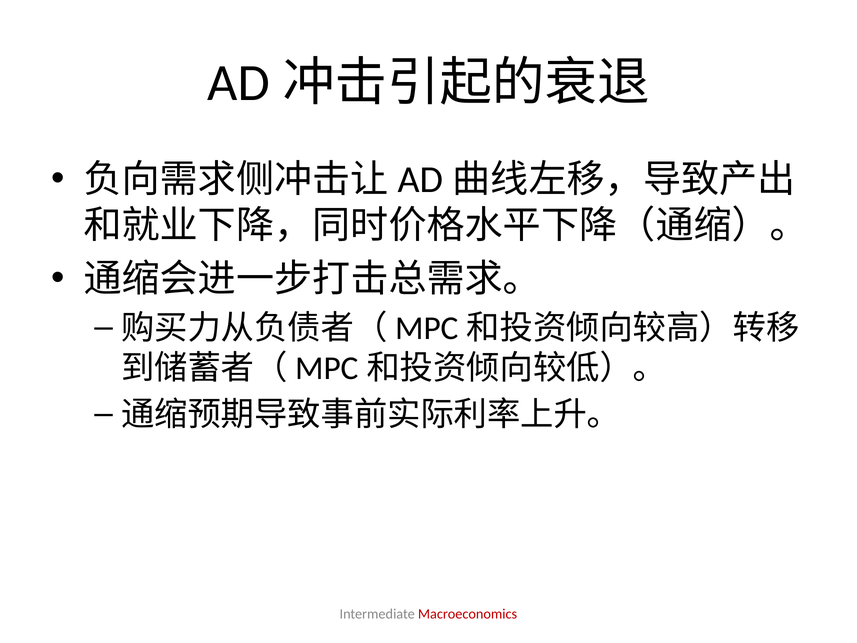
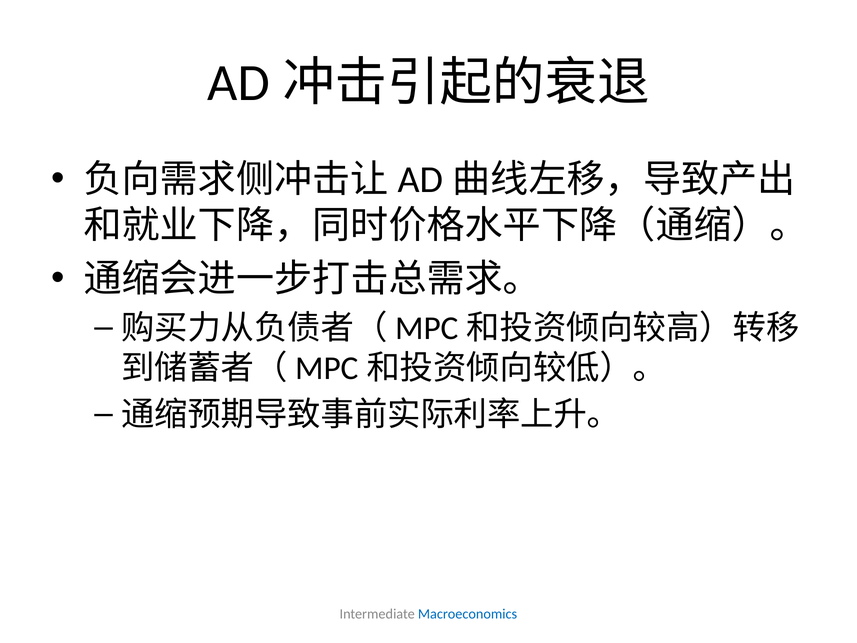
Macroeconomics colour: red -> blue (468, 614)
